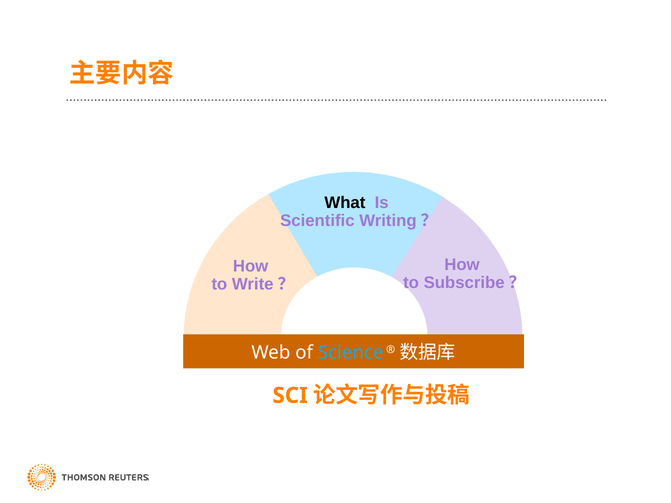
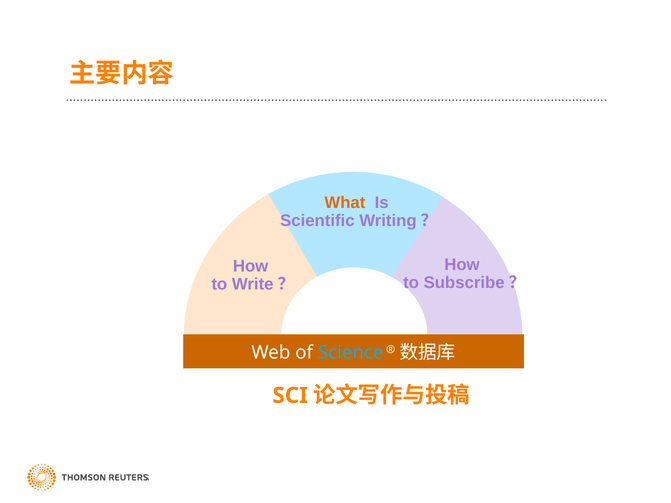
What colour: black -> orange (345, 203)
